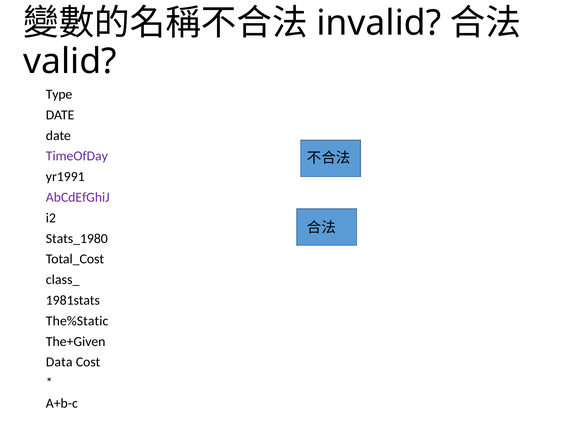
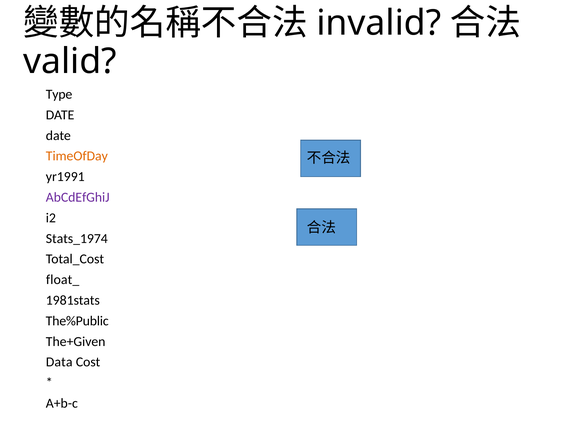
TimeOfDay colour: purple -> orange (77, 156)
Stats_1980: Stats_1980 -> Stats_1974 (77, 239)
class_: class_ -> float_ (63, 280)
The%Static: The%Static -> The%Public (77, 321)
